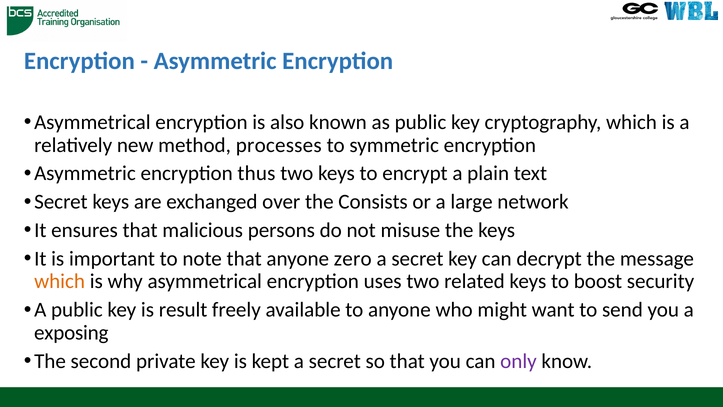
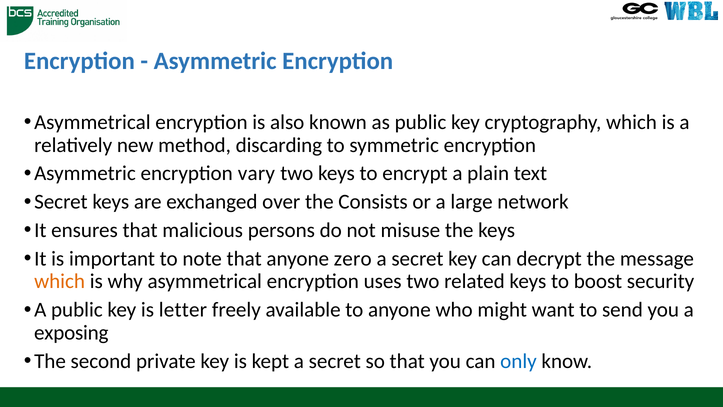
processes: processes -> discarding (279, 145)
thus: thus -> vary (256, 173)
result: result -> letter (183, 310)
only colour: purple -> blue (518, 361)
